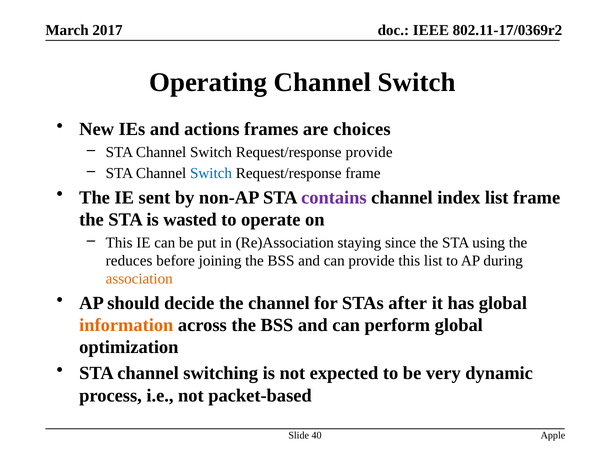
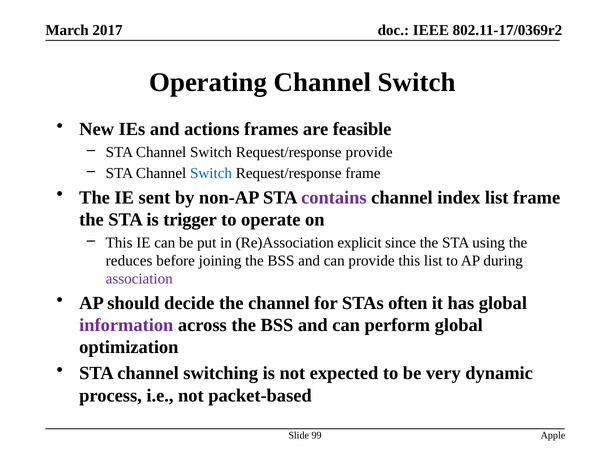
choices: choices -> feasible (362, 129)
wasted: wasted -> trigger (190, 219)
staying: staying -> explicit (360, 242)
association colour: orange -> purple (139, 279)
after: after -> often (408, 303)
information colour: orange -> purple (126, 325)
40: 40 -> 99 (317, 435)
